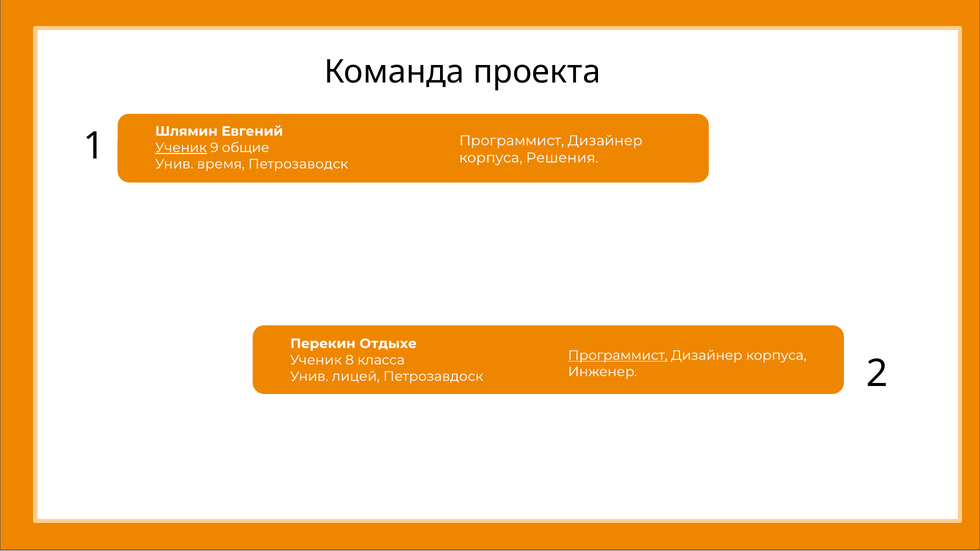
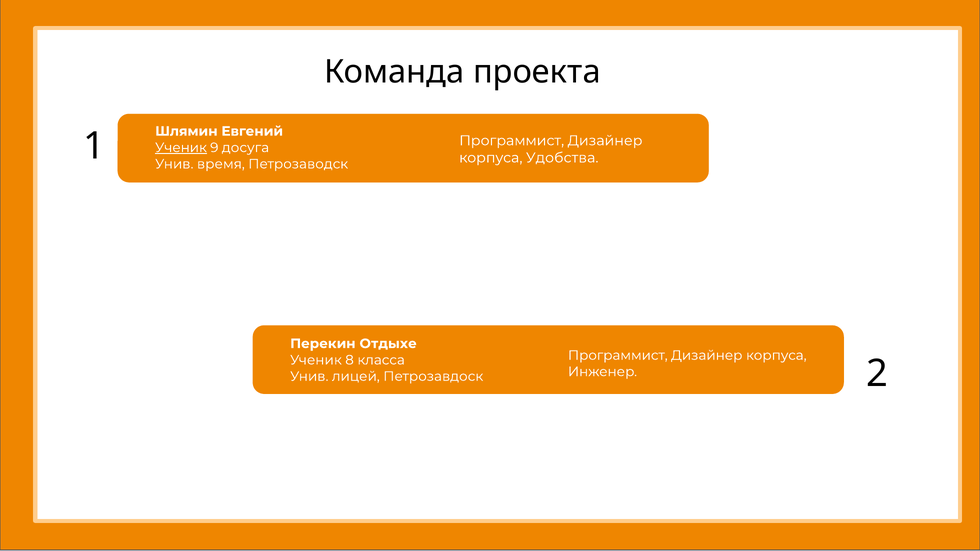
общие: общие -> досуга (245, 148)
Решения: Решения -> Удобства (562, 158)
Программист underline: present -> none (618, 355)
